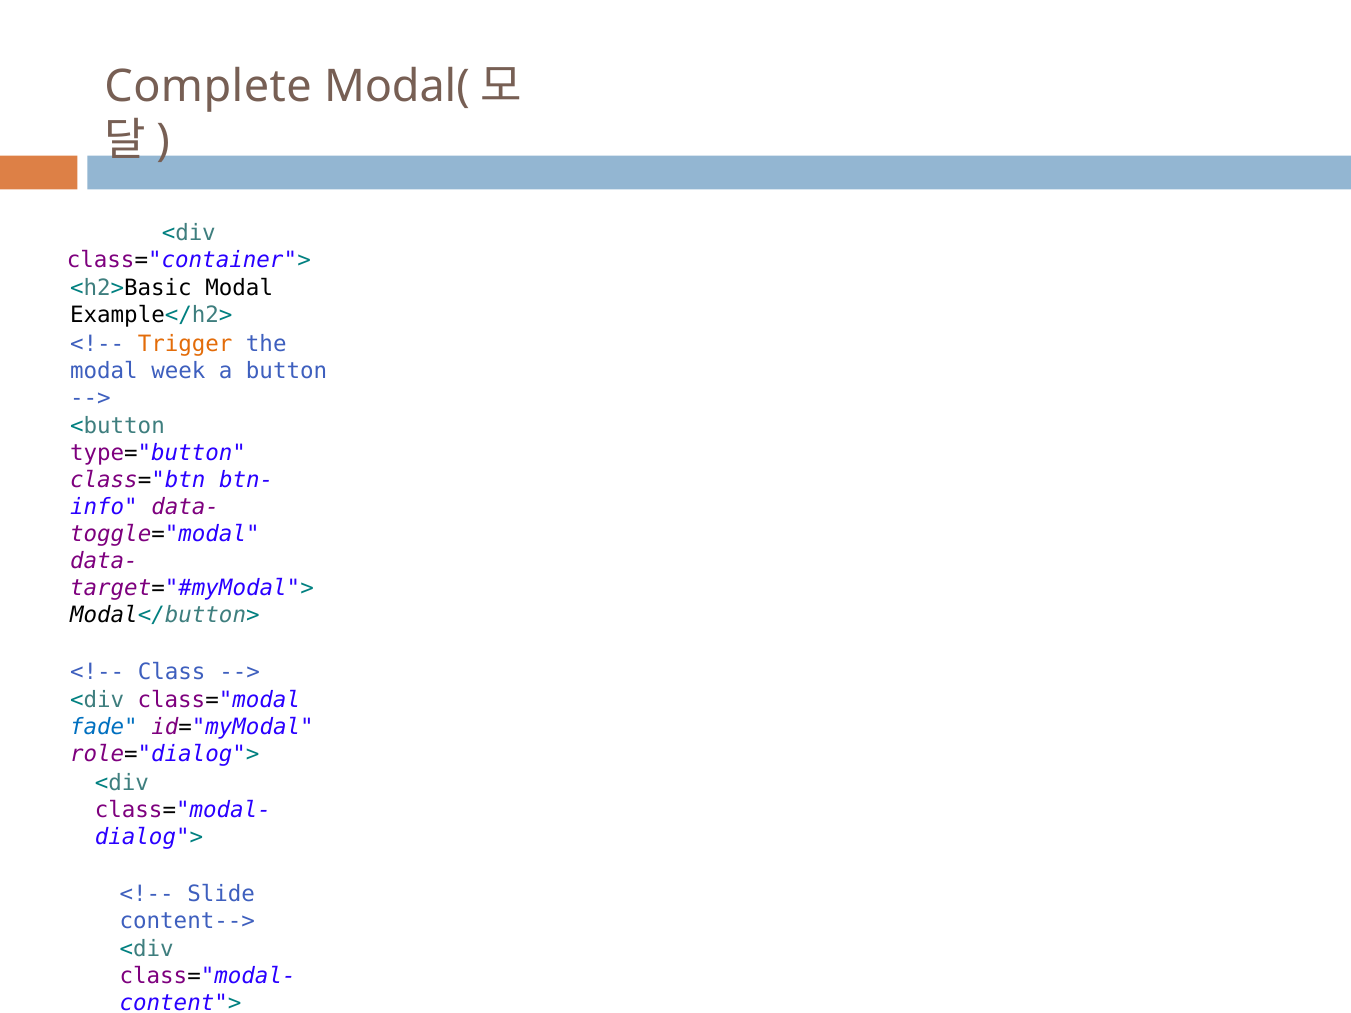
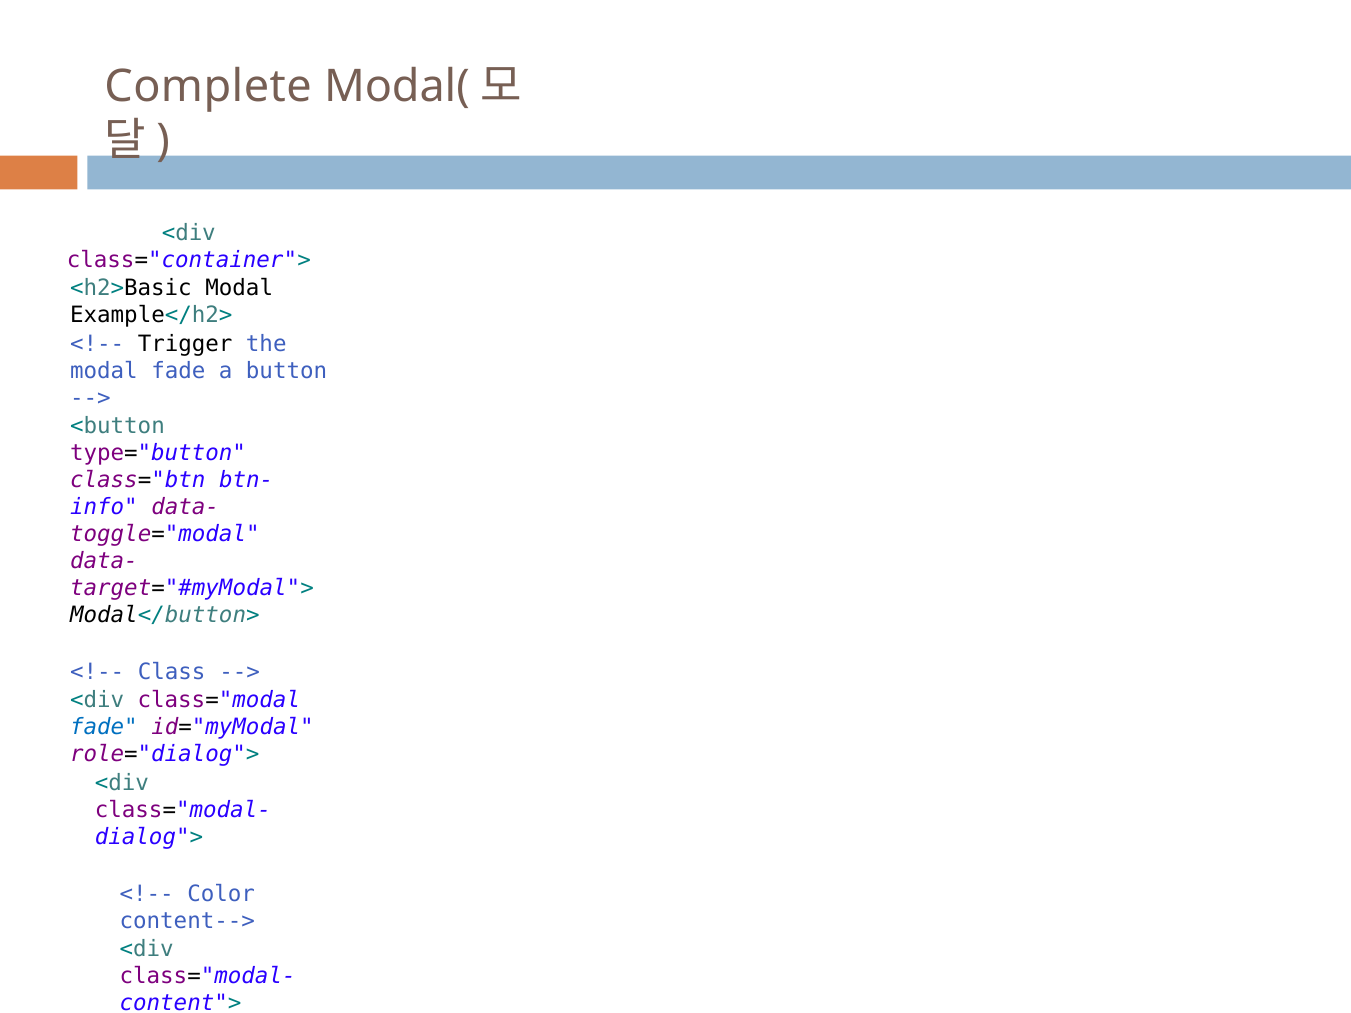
Trigger colour: orange -> black (185, 344)
modal week: week -> fade (178, 371)
Slide: Slide -> Color (221, 895)
